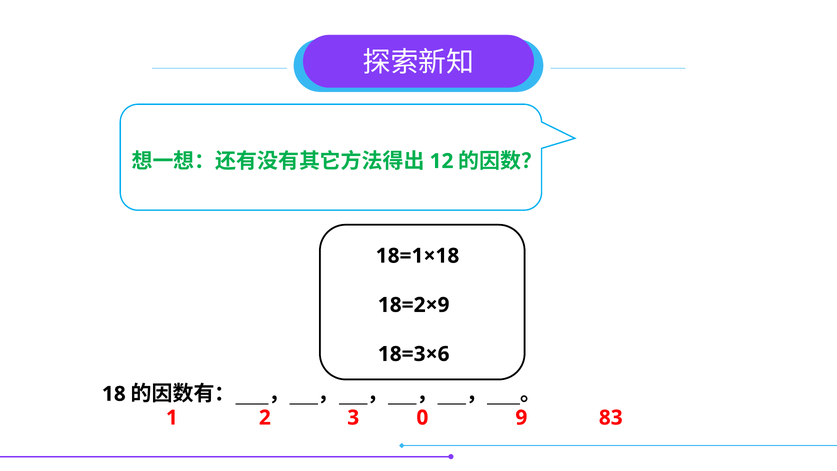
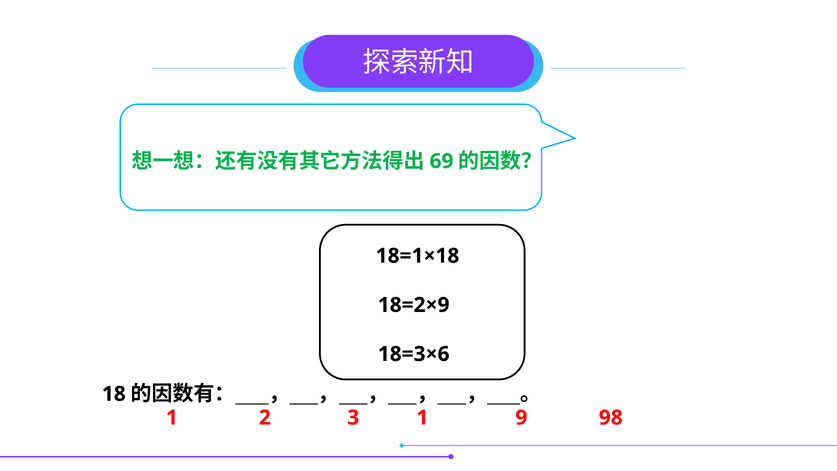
12: 12 -> 69 (442, 161)
3 0: 0 -> 1 (422, 418)
83: 83 -> 98 (611, 418)
